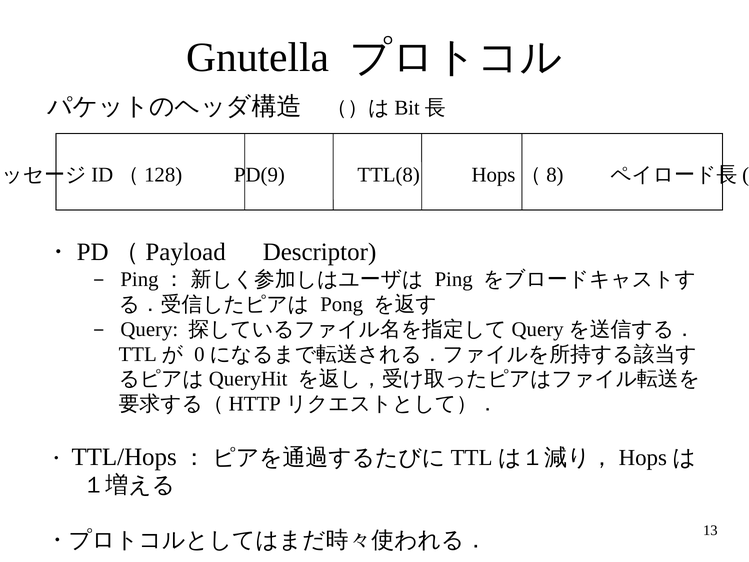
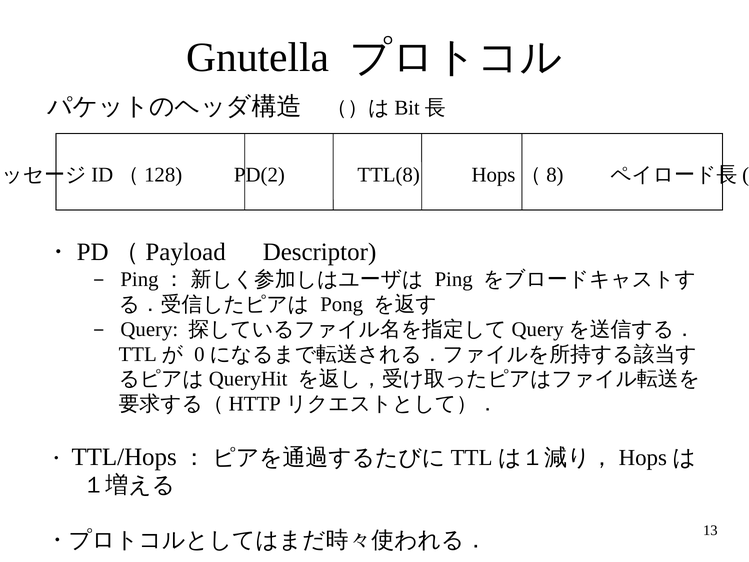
PD(9: PD(9 -> PD(2 (259, 175)
